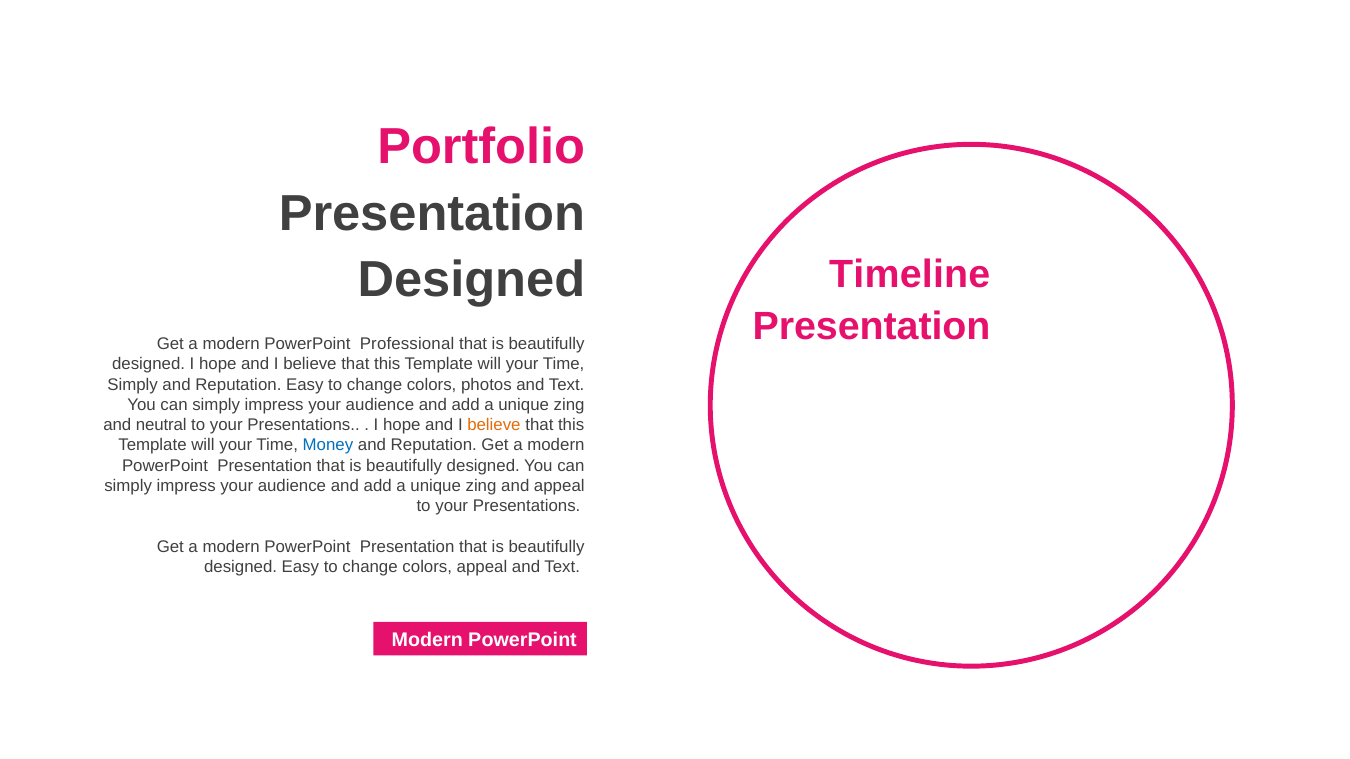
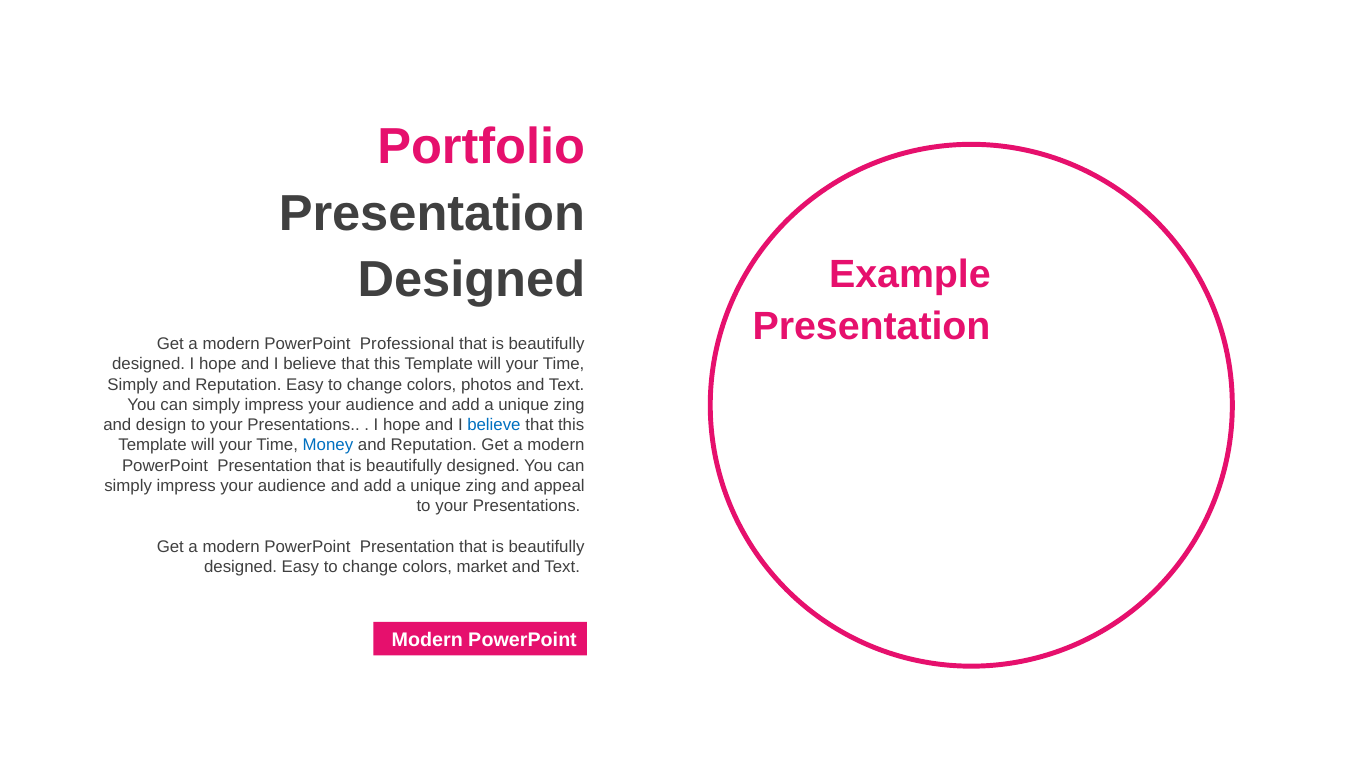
Timeline: Timeline -> Example (910, 275)
neutral: neutral -> design (161, 425)
believe colour: orange -> blue (494, 425)
colors appeal: appeal -> market (482, 567)
